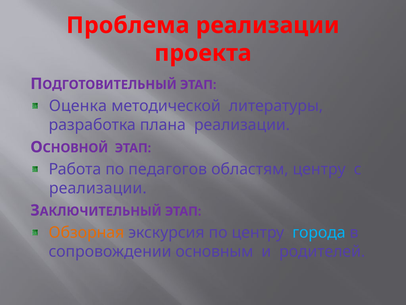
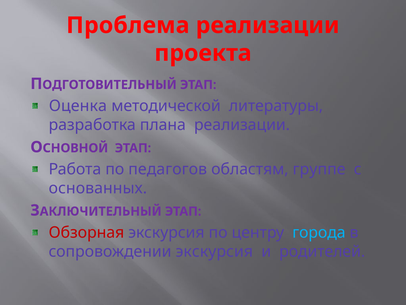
областям центру: центру -> группе (319, 169)
реализации: реализации -> основанных (98, 188)
Обзорная colour: orange -> red (86, 232)
сопровождении основным: основным -> экскурсия (214, 251)
